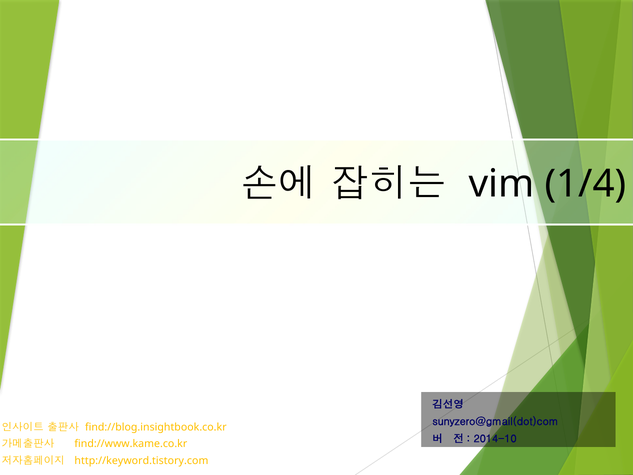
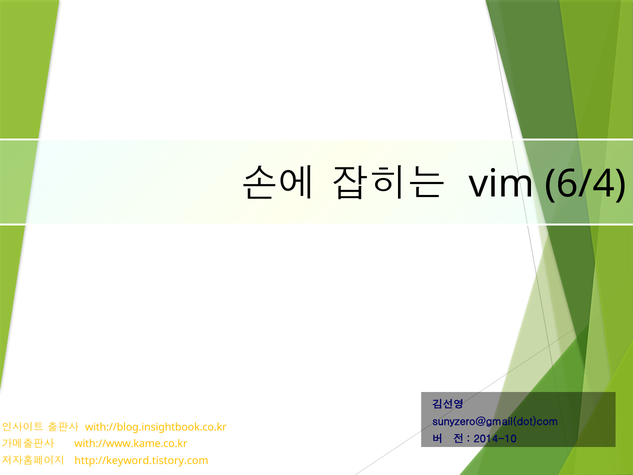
1/4: 1/4 -> 6/4 (586, 184)
find://blog.insightbook.co.kr: find://blog.insightbook.co.kr -> with://blog.insightbook.co.kr (156, 427)
find://www.kame.co.kr: find://www.kame.co.kr -> with://www.kame.co.kr (131, 444)
